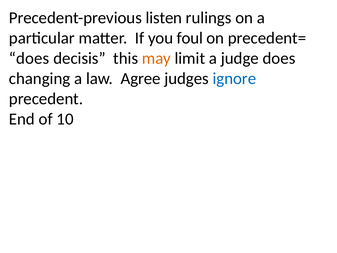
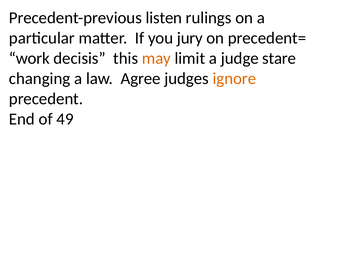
foul: foul -> jury (190, 38)
does: does -> work (29, 58)
judge does: does -> stare (279, 58)
ignore colour: blue -> orange (234, 79)
10: 10 -> 49 (65, 119)
